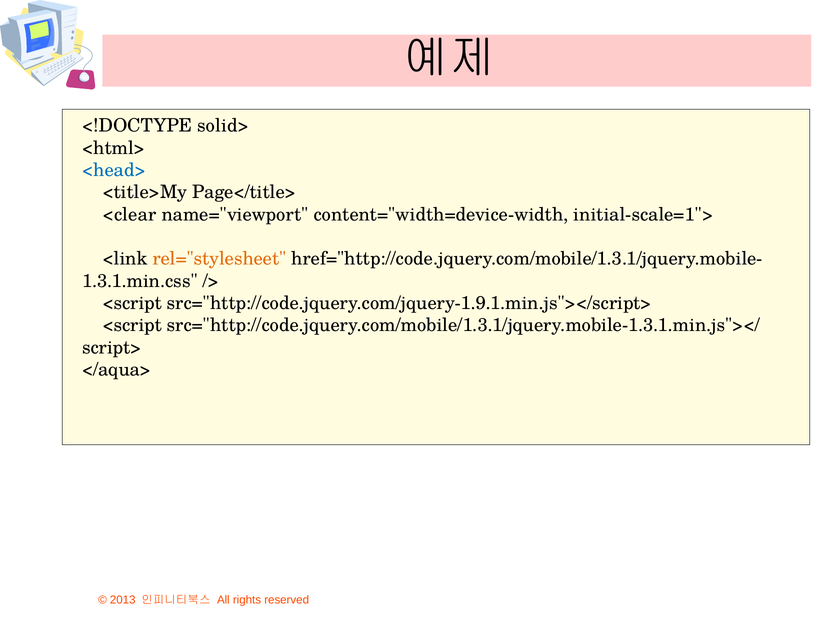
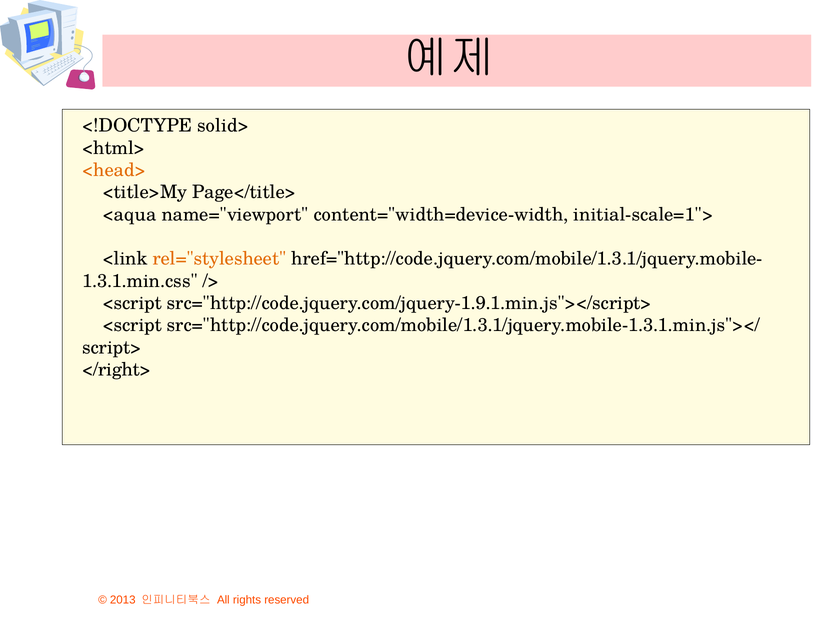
<head> colour: blue -> orange (114, 170)
<clear: <clear -> <aqua (130, 214)
</aqua>: </aqua> -> </right> (117, 370)
